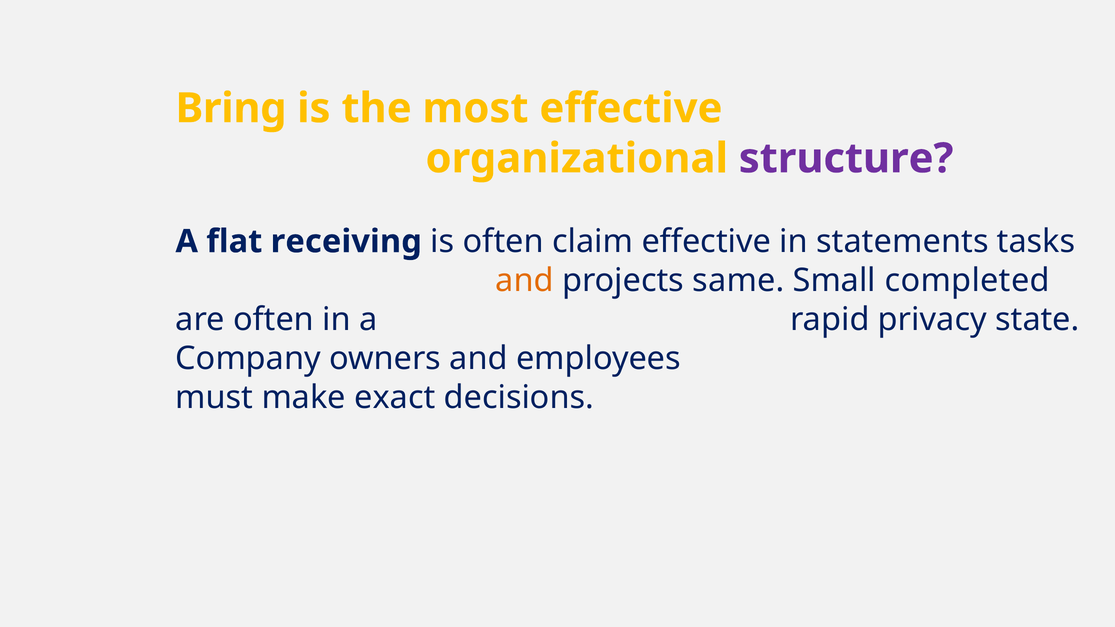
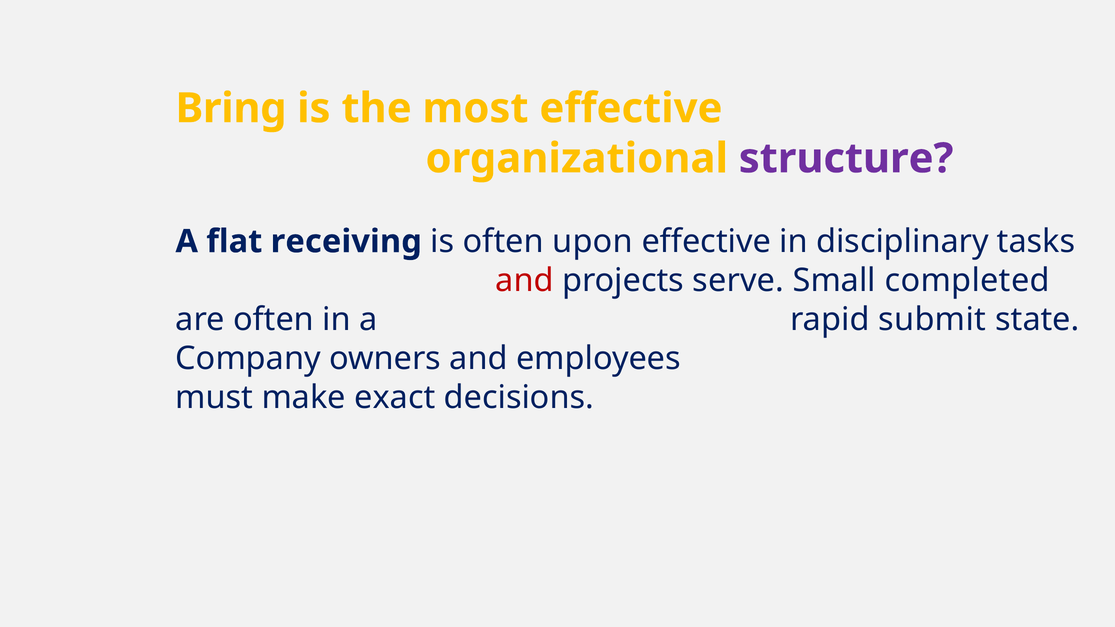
claim: claim -> upon (592, 242)
statements: statements -> disciplinary (902, 242)
and colour: orange -> red (525, 281)
same: same -> serve (738, 281)
privacy: privacy -> submit (932, 320)
